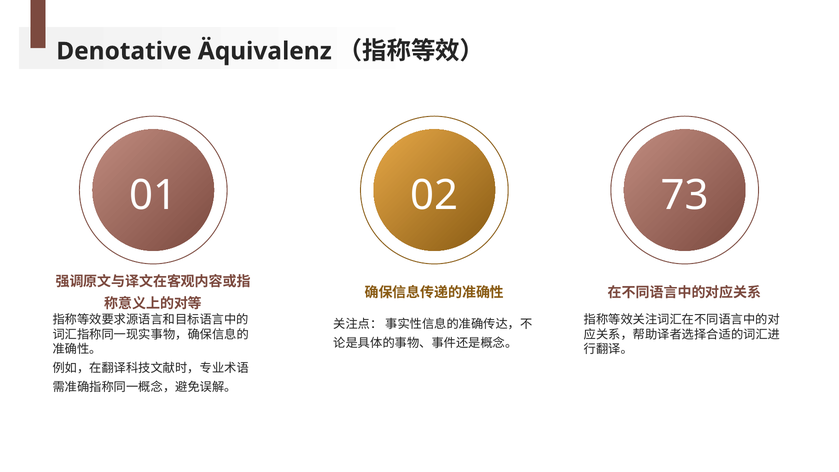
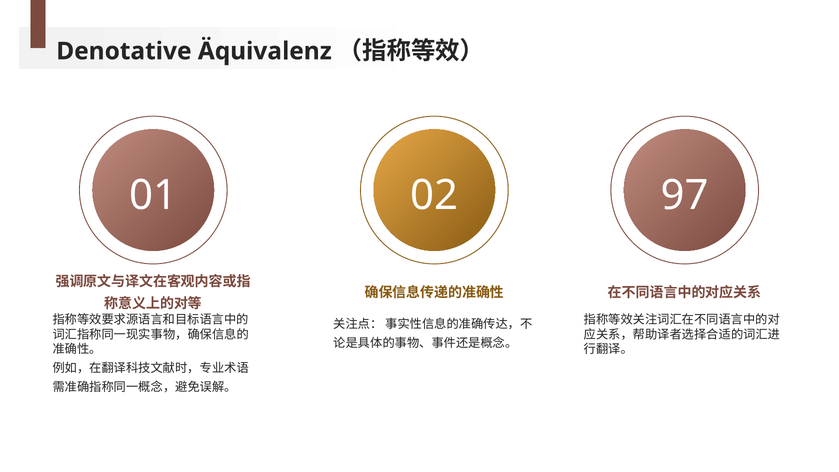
73: 73 -> 97 (685, 195)
